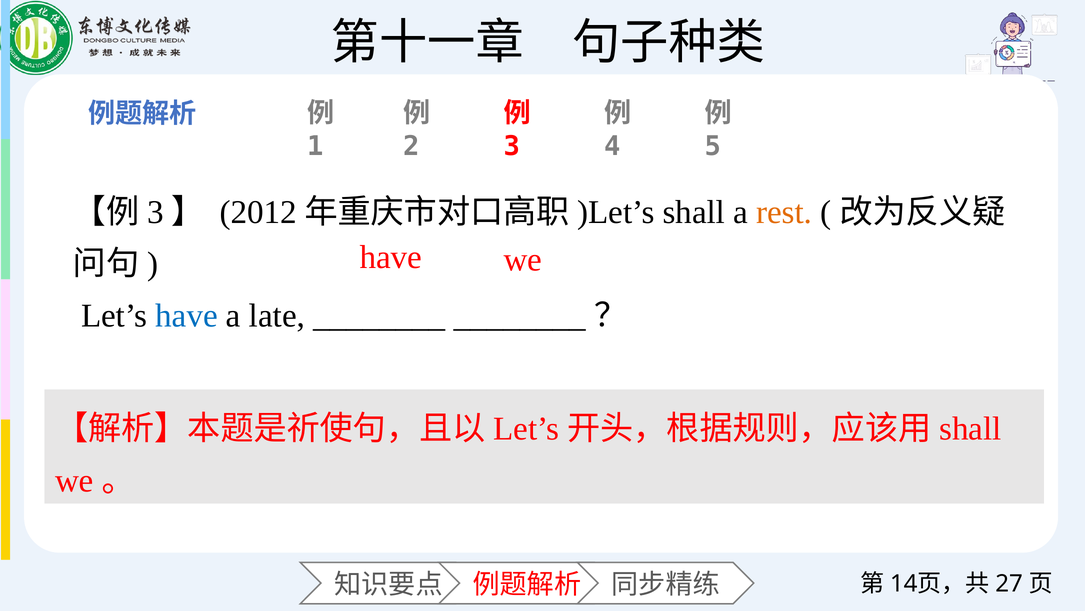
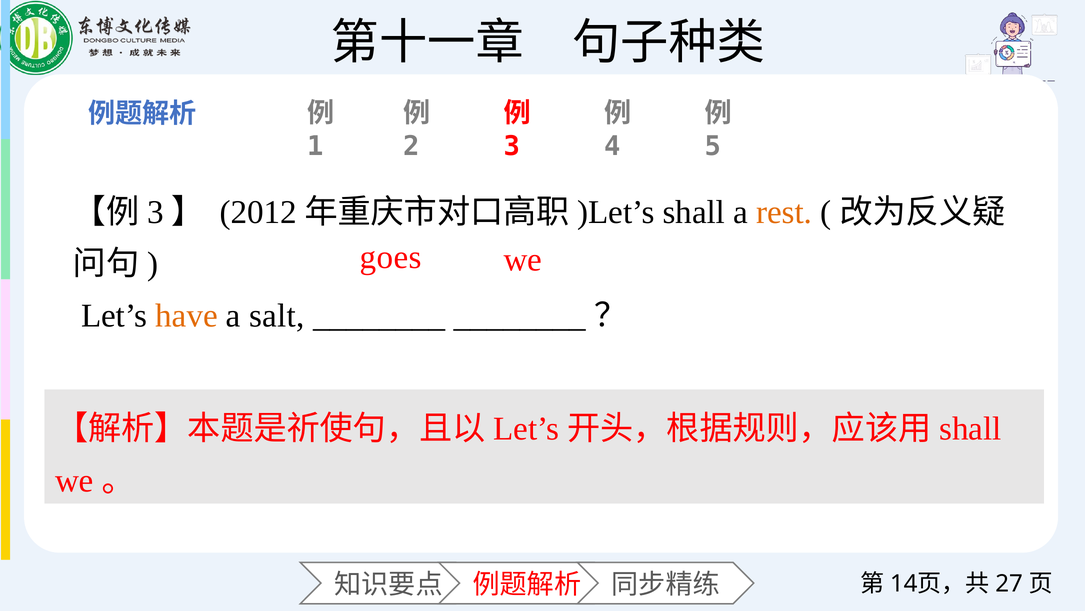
have: have -> goes (391, 257)
have colour: blue -> orange (187, 315)
late: late -> salt (277, 315)
